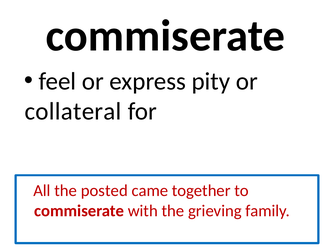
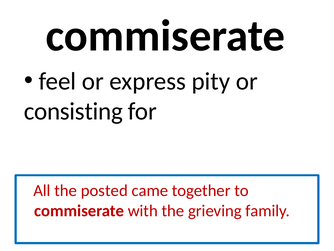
collateral: collateral -> consisting (73, 111)
